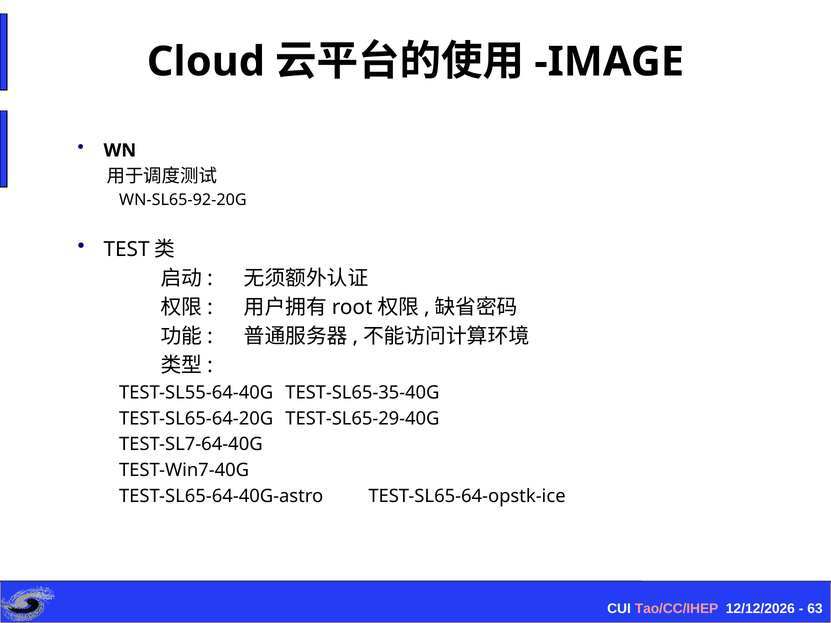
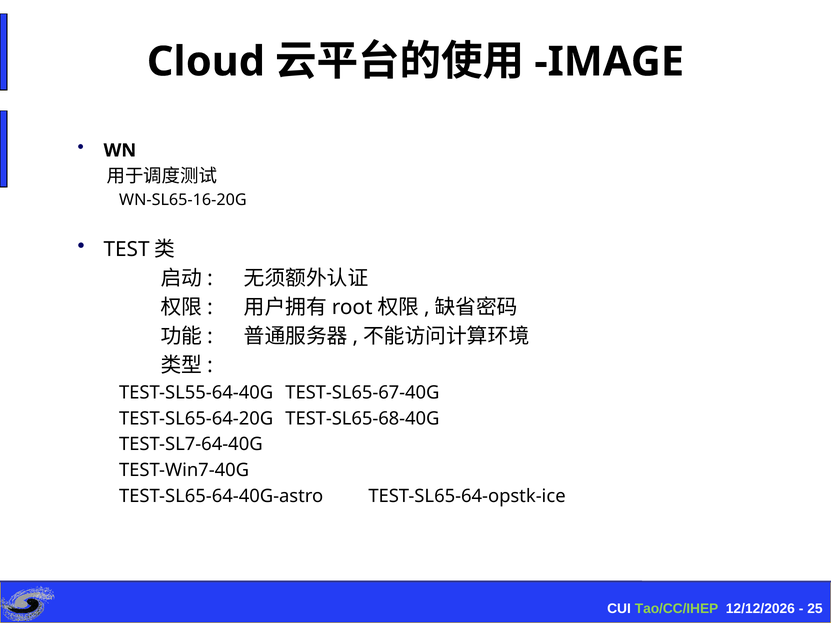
WN-SL65-92-20G: WN-SL65-92-20G -> WN-SL65-16-20G (183, 200)
TEST-SL65-35-40G: TEST-SL65-35-40G -> TEST-SL65-67-40G (362, 393)
TEST-SL65-29-40G: TEST-SL65-29-40G -> TEST-SL65-68-40G (362, 419)
Tao/CC/IHEP colour: pink -> light green (677, 609)
63: 63 -> 25 (815, 609)
